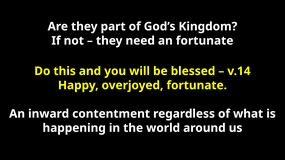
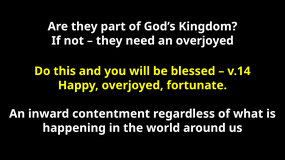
an fortunate: fortunate -> overjoyed (205, 41)
